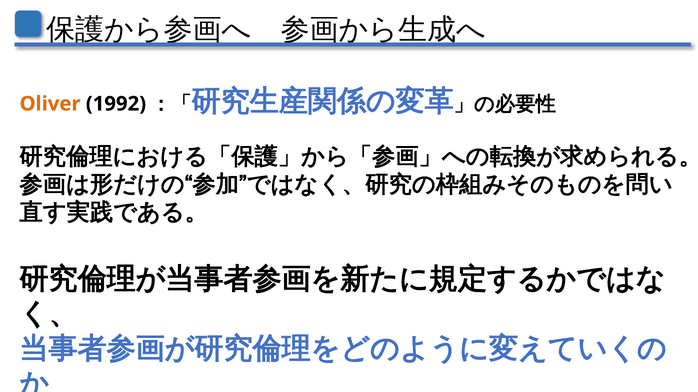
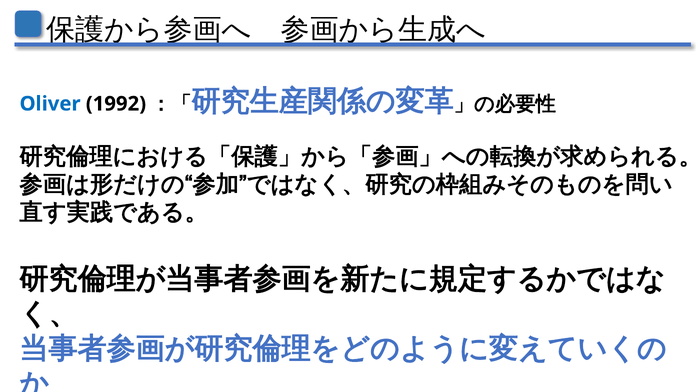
Oliver colour: orange -> blue (50, 104)
